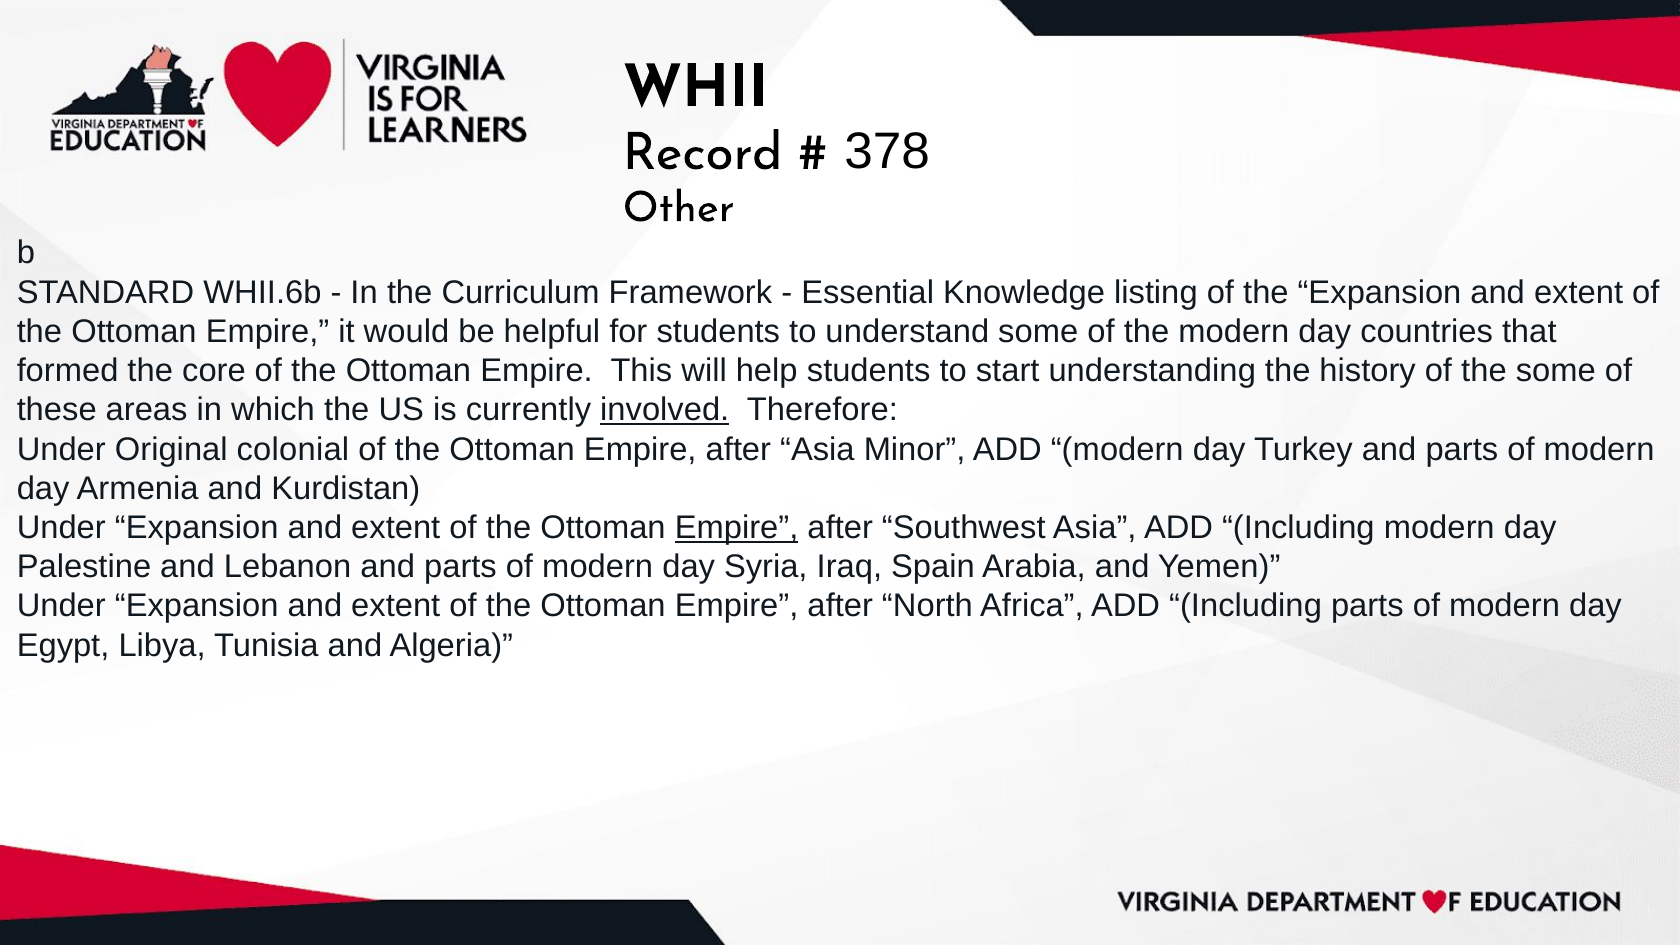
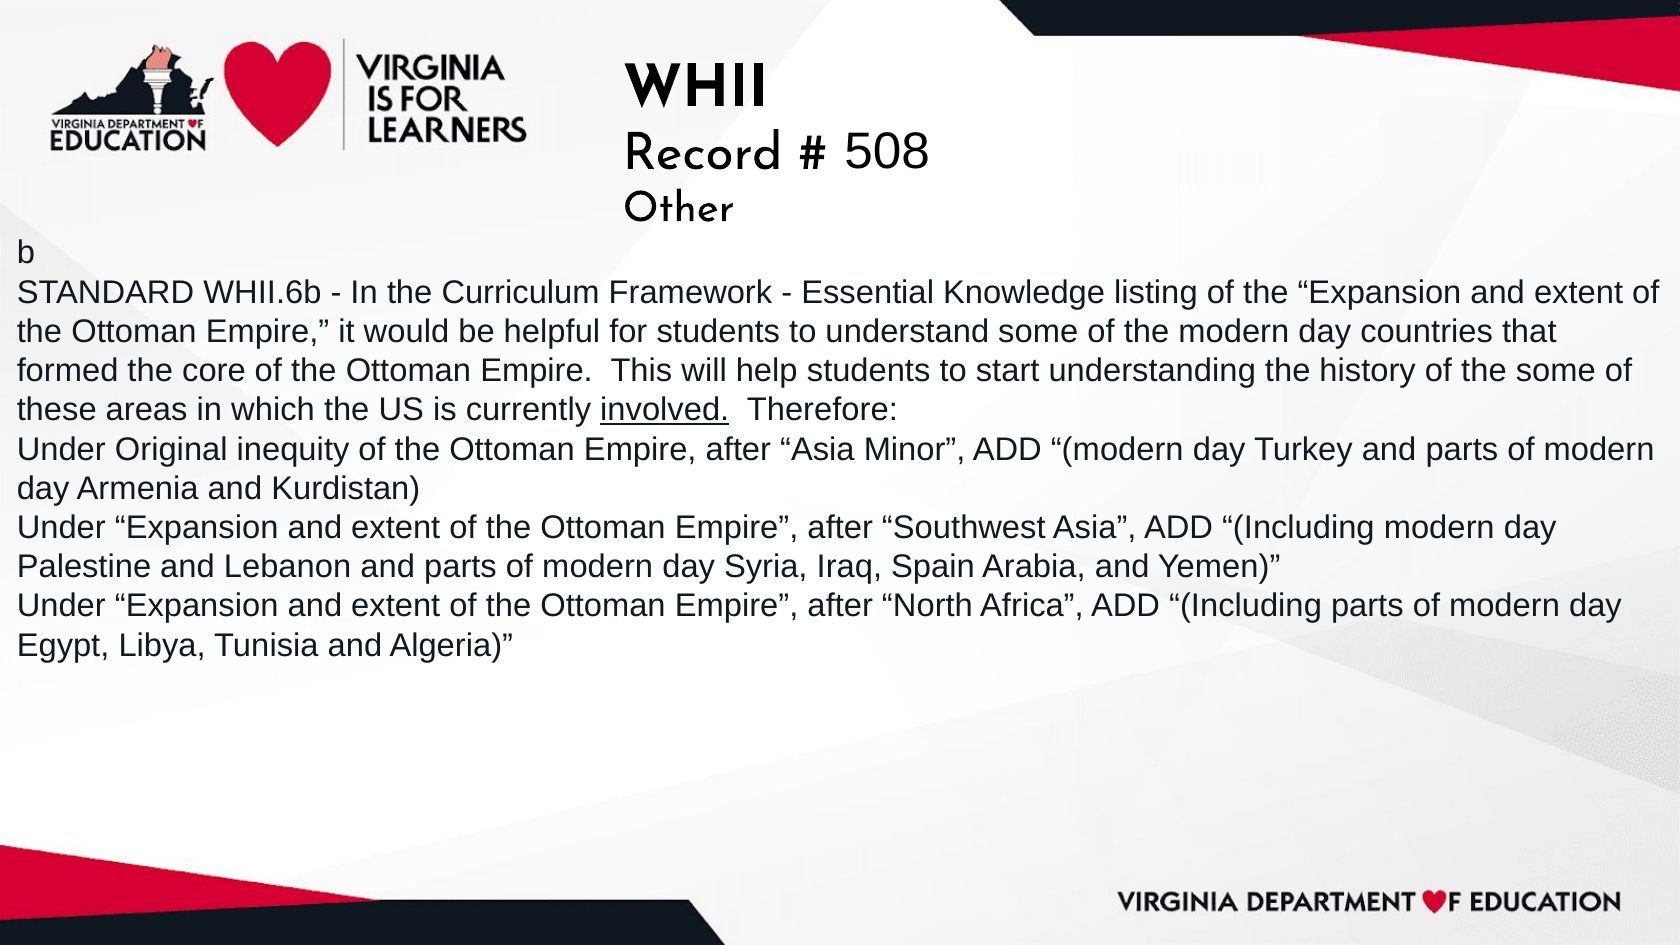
378: 378 -> 508 (887, 152)
colonial: colonial -> inequity (293, 449)
Empire underline: present -> none (737, 528)
